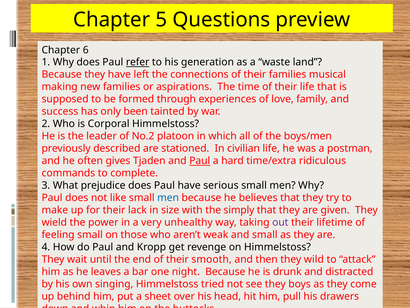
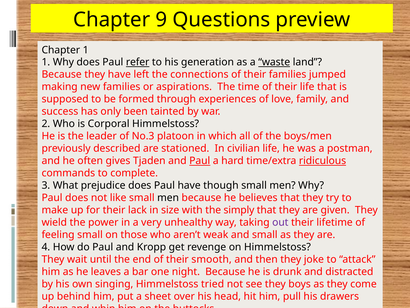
5: 5 -> 9 (161, 20)
Chapter 6: 6 -> 1 (86, 50)
waste underline: none -> present (274, 62)
musical: musical -> jumped (327, 74)
No.2: No.2 -> No.3 (143, 136)
ridiculous underline: none -> present (323, 161)
serious: serious -> though (221, 185)
men colour: blue -> black (168, 197)
wild: wild -> joke (314, 259)
